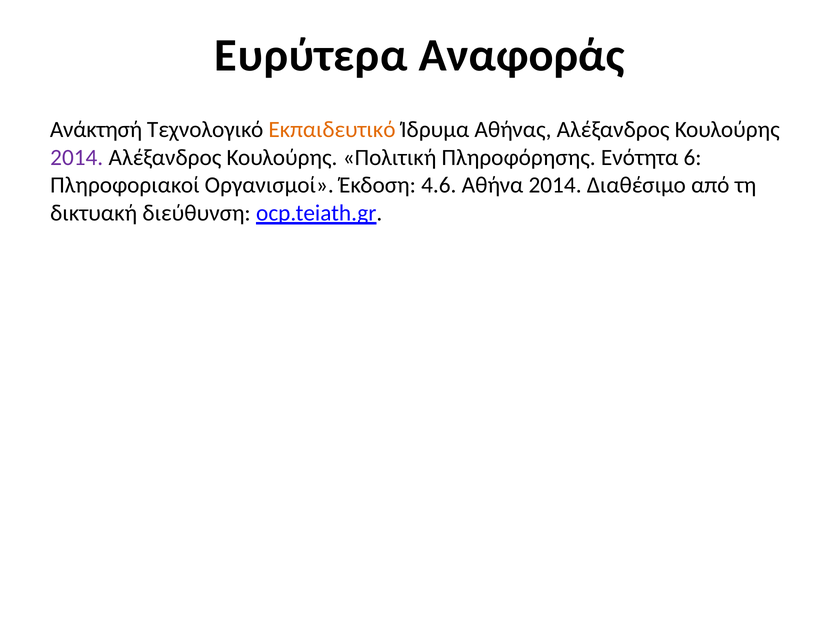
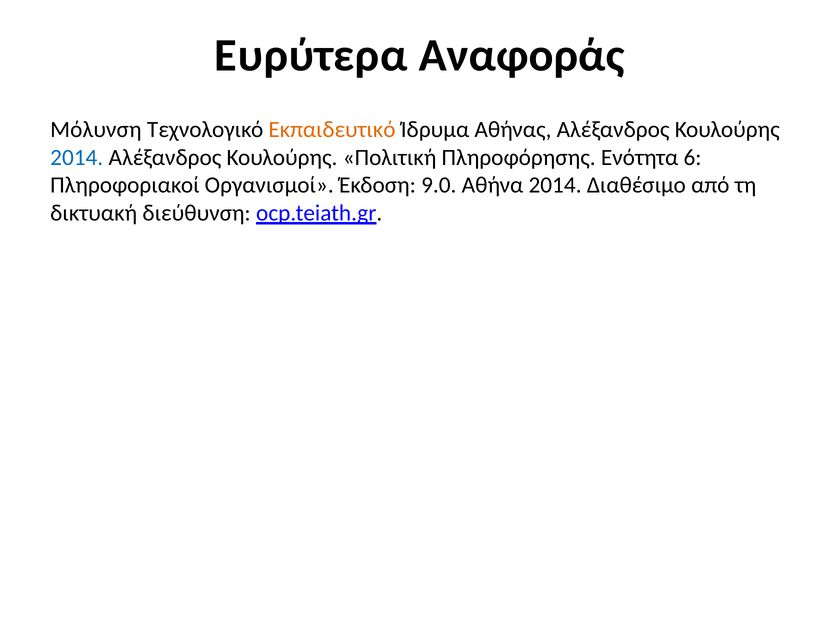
Ανάκτησή: Ανάκτησή -> Μόλυνση (96, 129)
2014 colour: purple -> blue (77, 157)
4.6: 4.6 -> 9.0 (439, 185)
